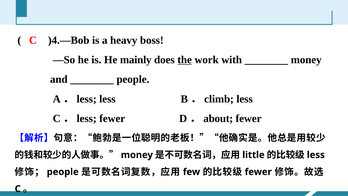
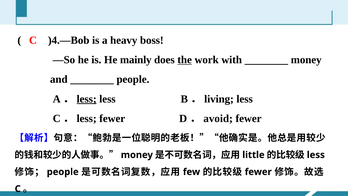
less underline: none -> present (87, 99)
climb: climb -> living (219, 99)
about: about -> avoid (218, 118)
